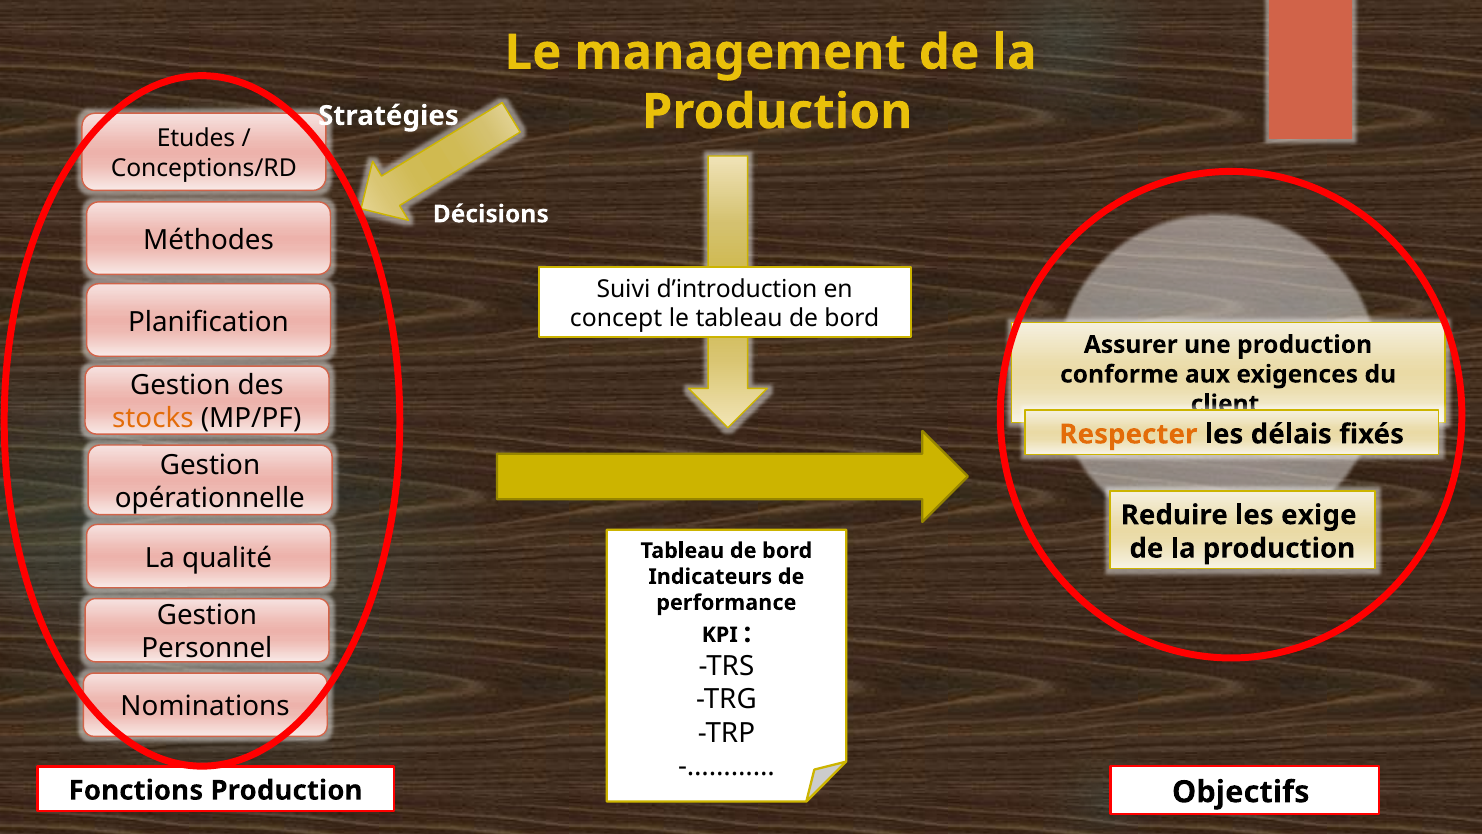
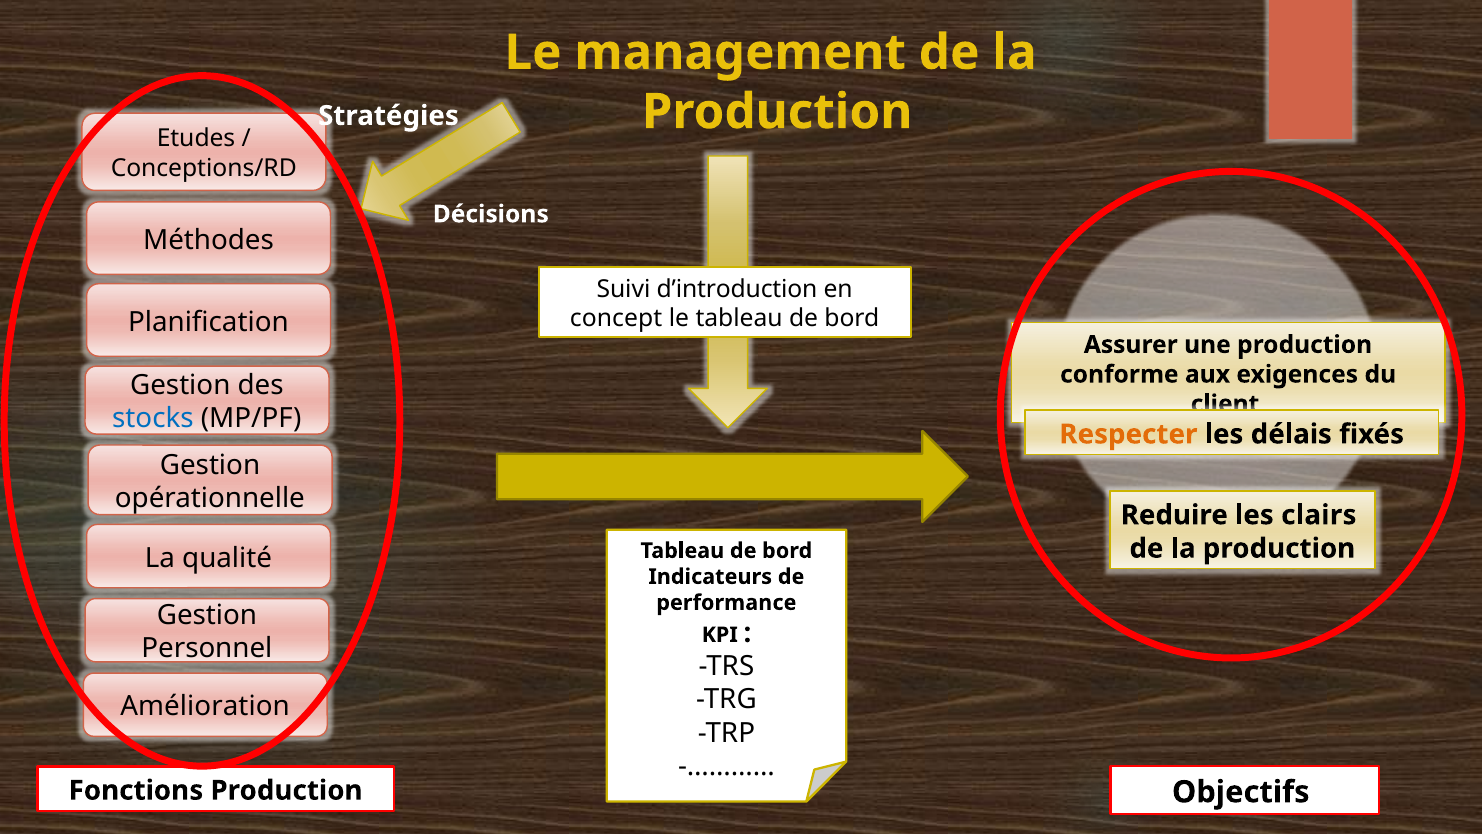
stocks colour: orange -> blue (153, 418)
exige: exige -> clairs (1319, 515)
Nominations: Nominations -> Amélioration (205, 706)
